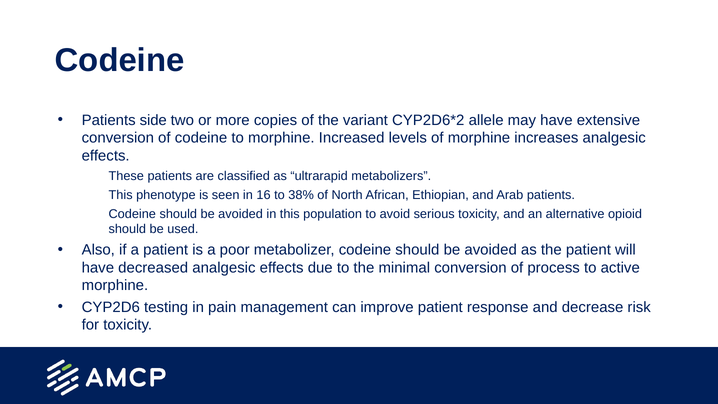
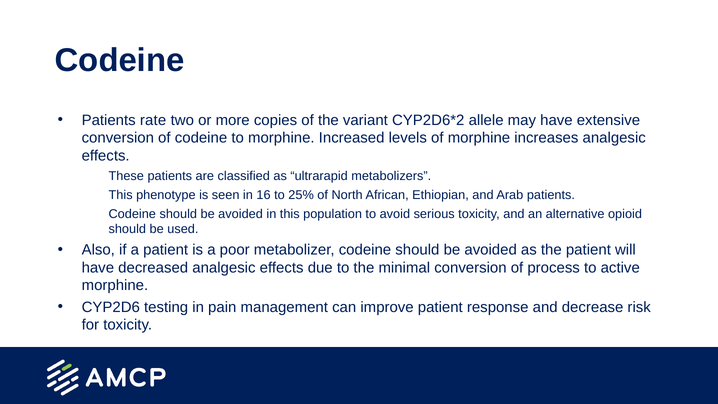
side: side -> rate (153, 120)
38%: 38% -> 25% (301, 195)
